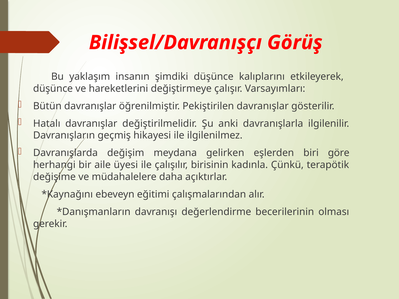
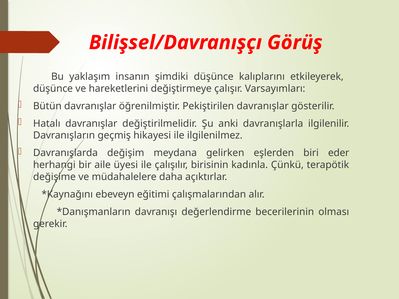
göre: göre -> eder (339, 153)
